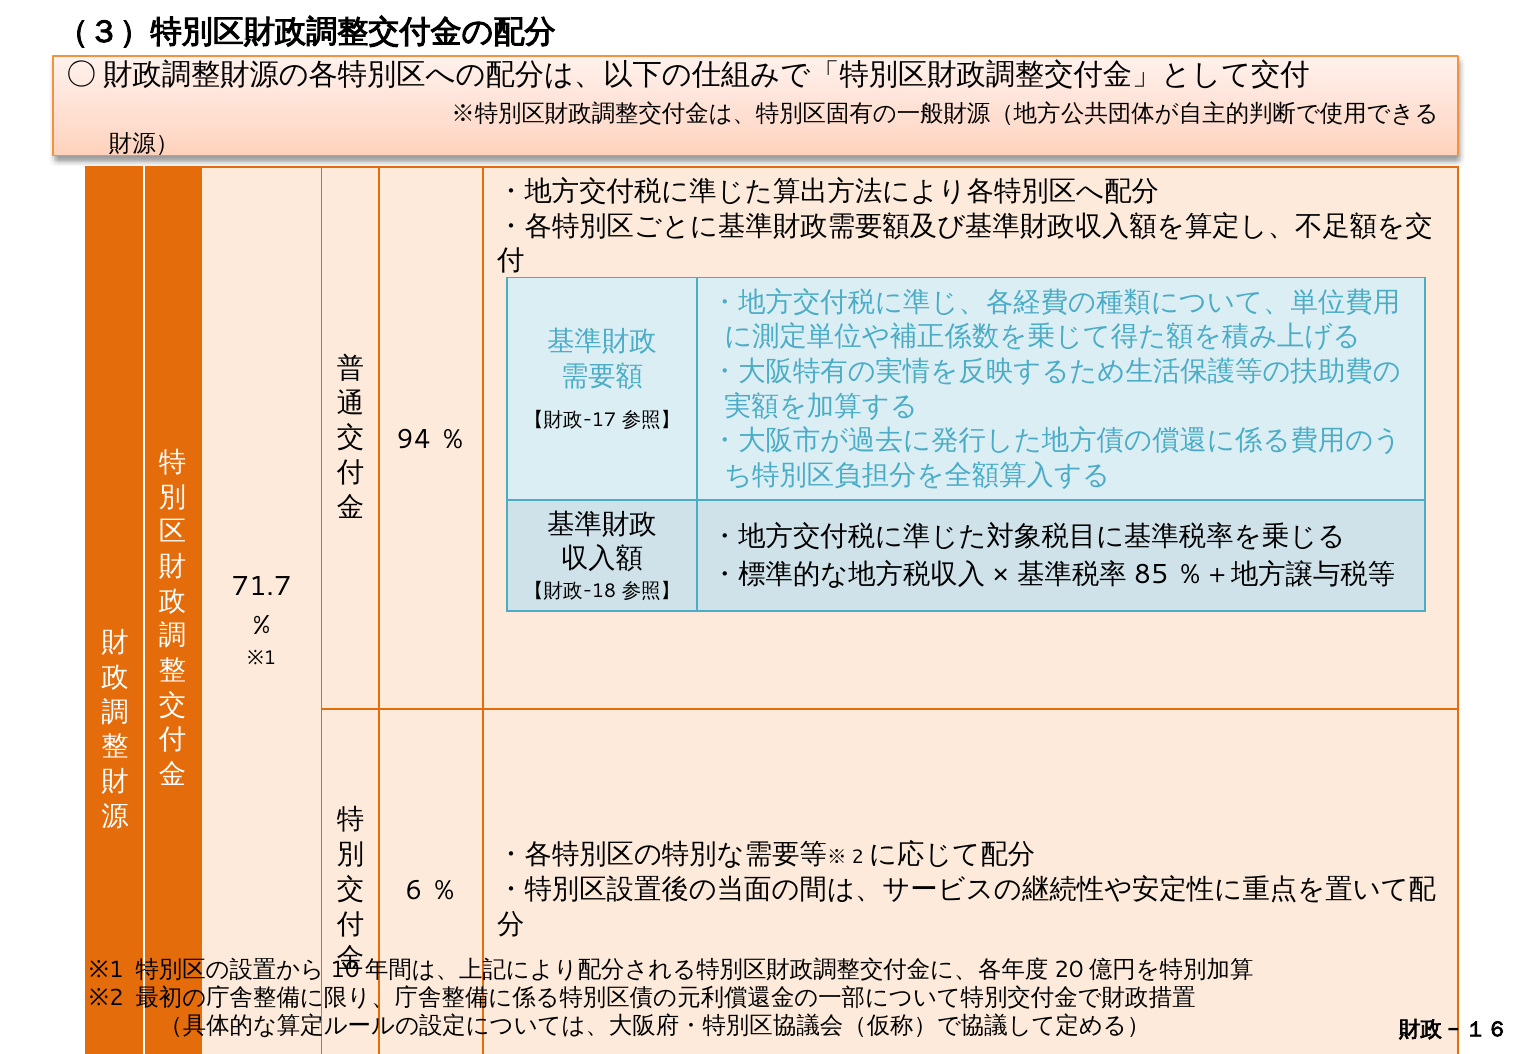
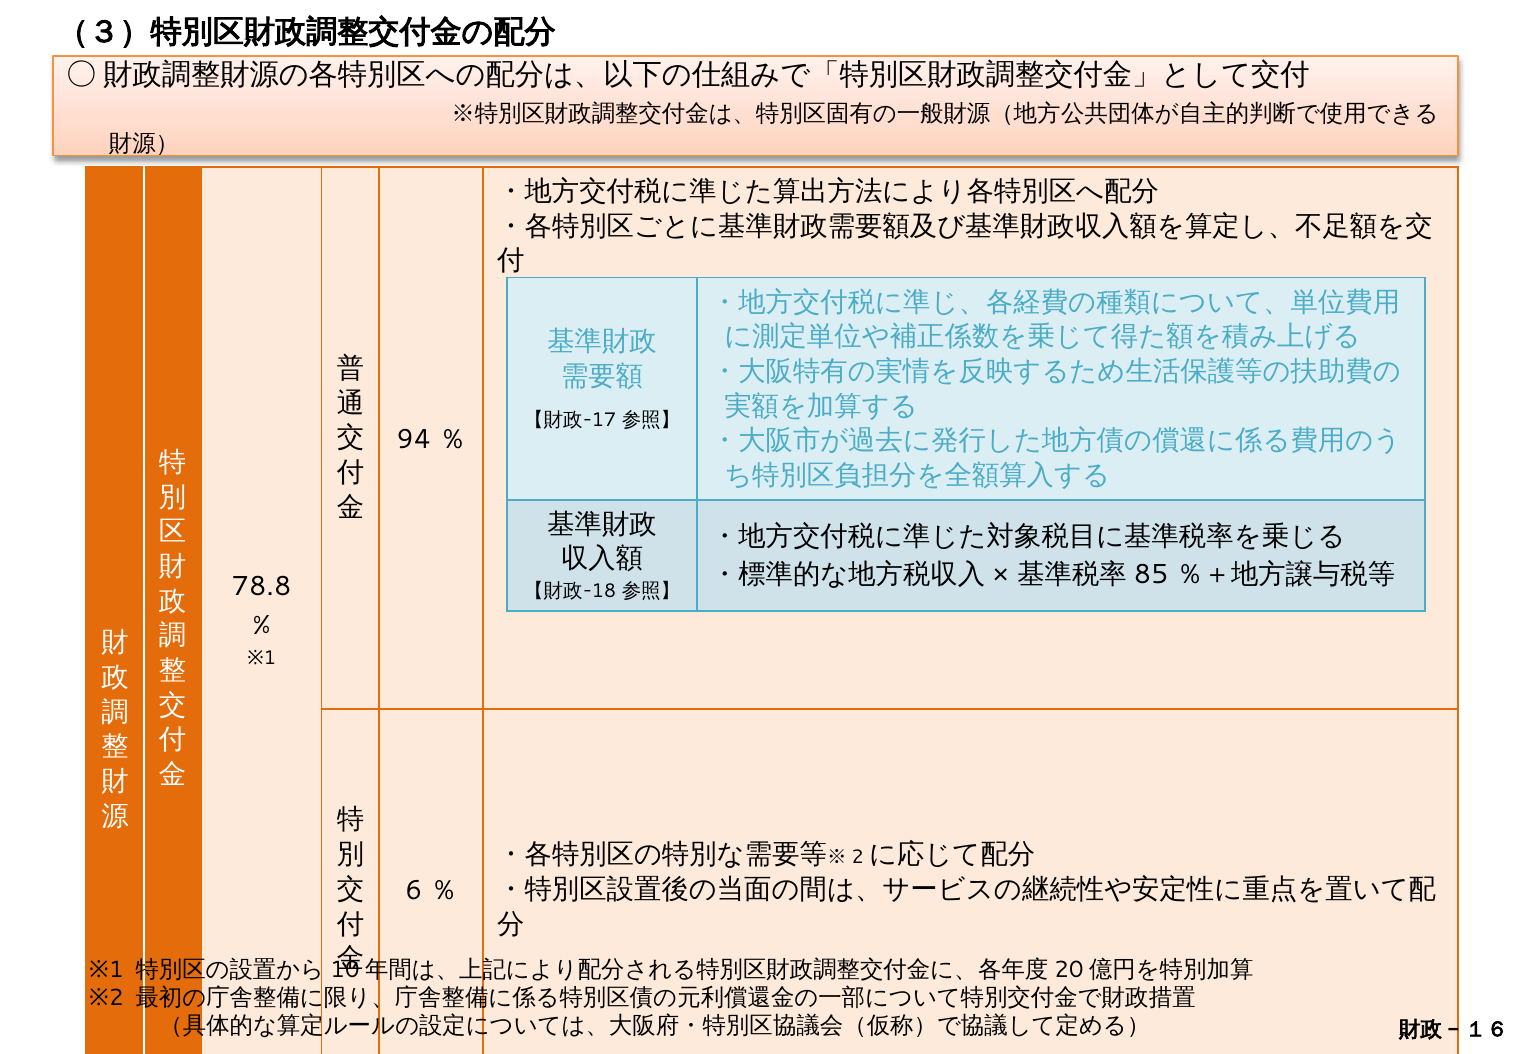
71.7: 71.7 -> 78.8 (262, 586)
